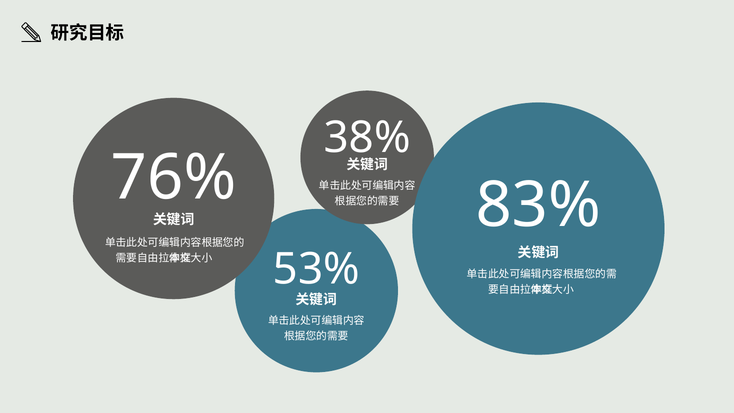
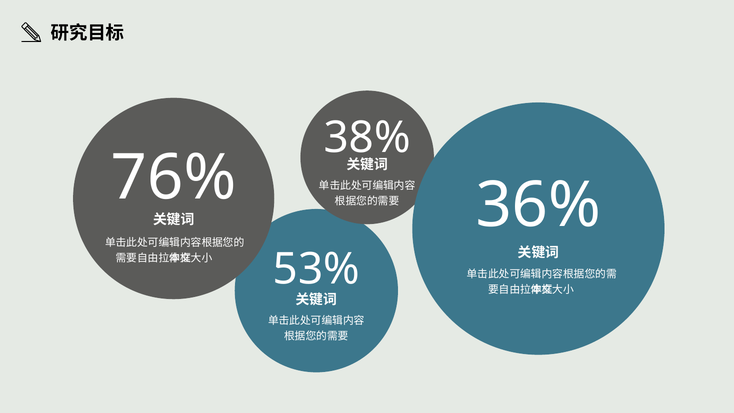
83%: 83% -> 36% (538, 205)
